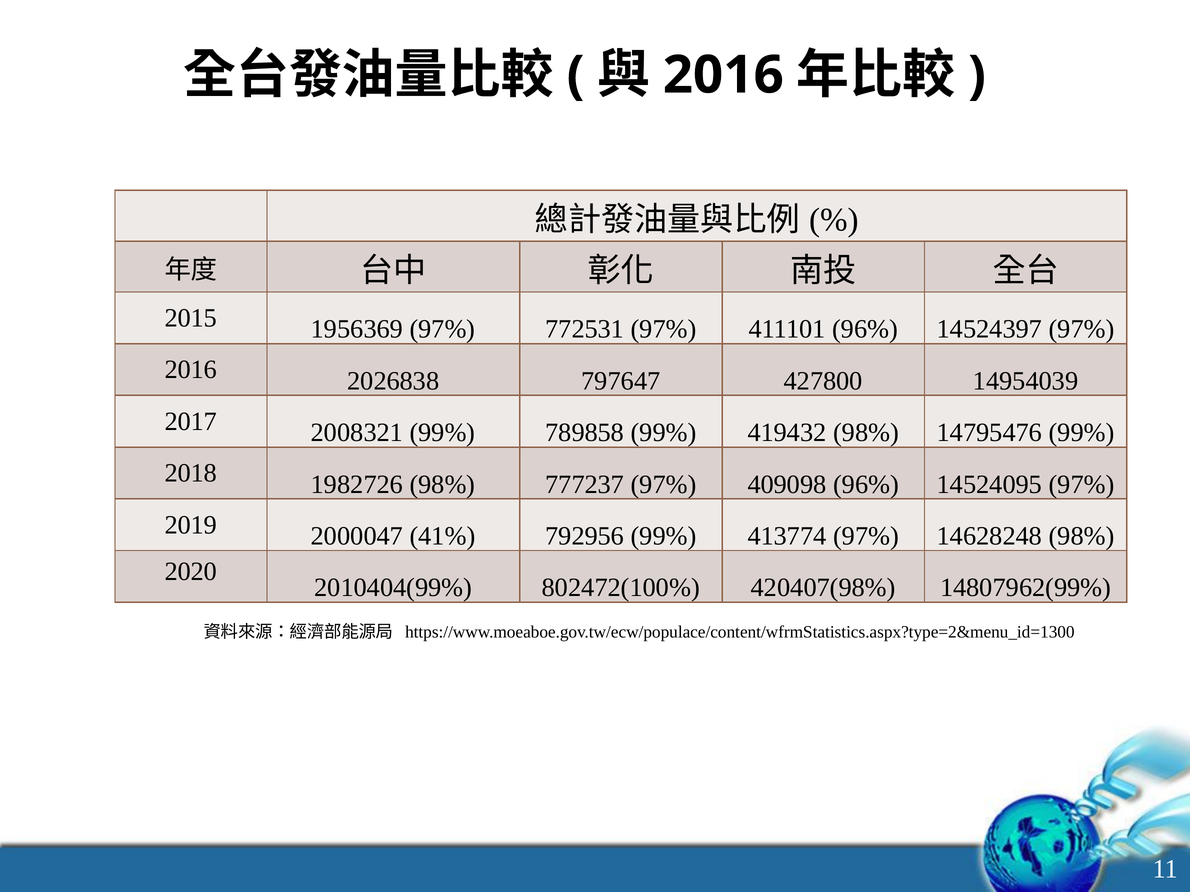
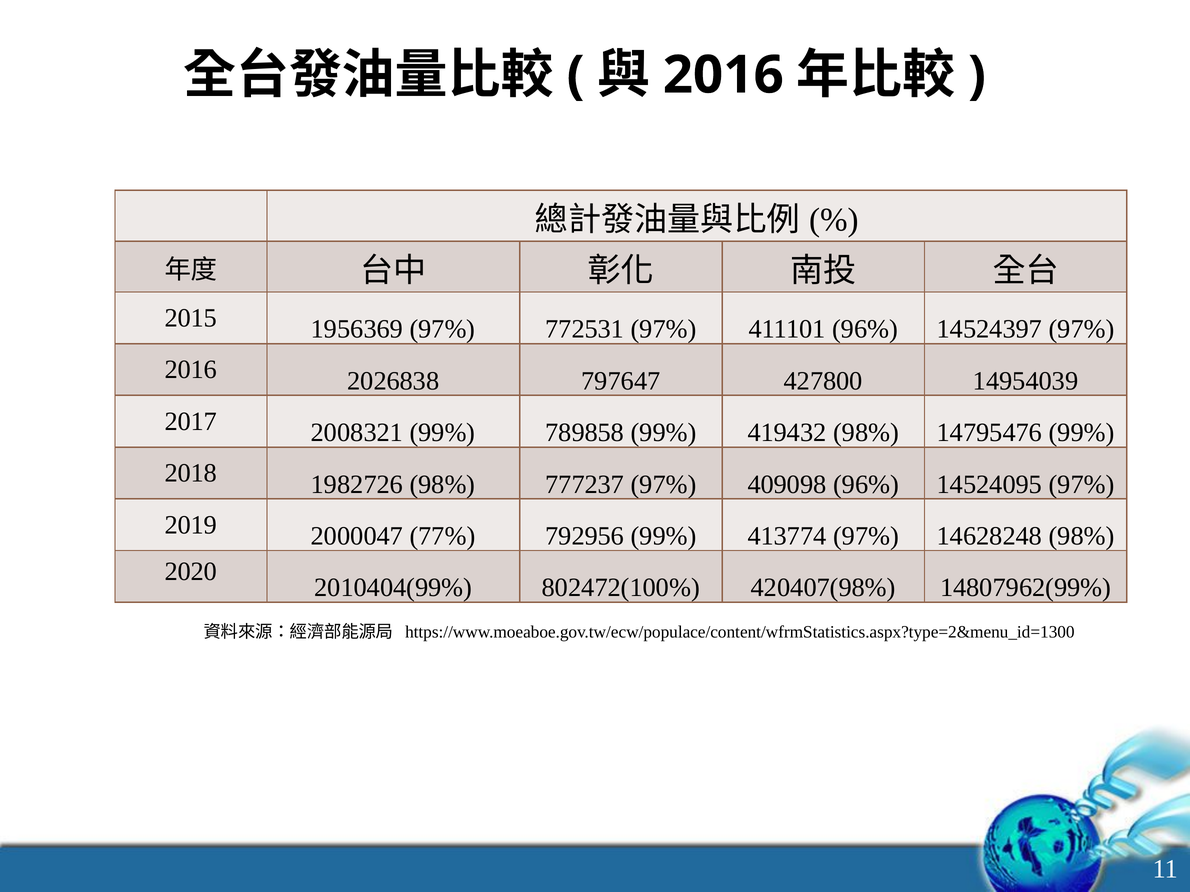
41%: 41% -> 77% (442, 536)
